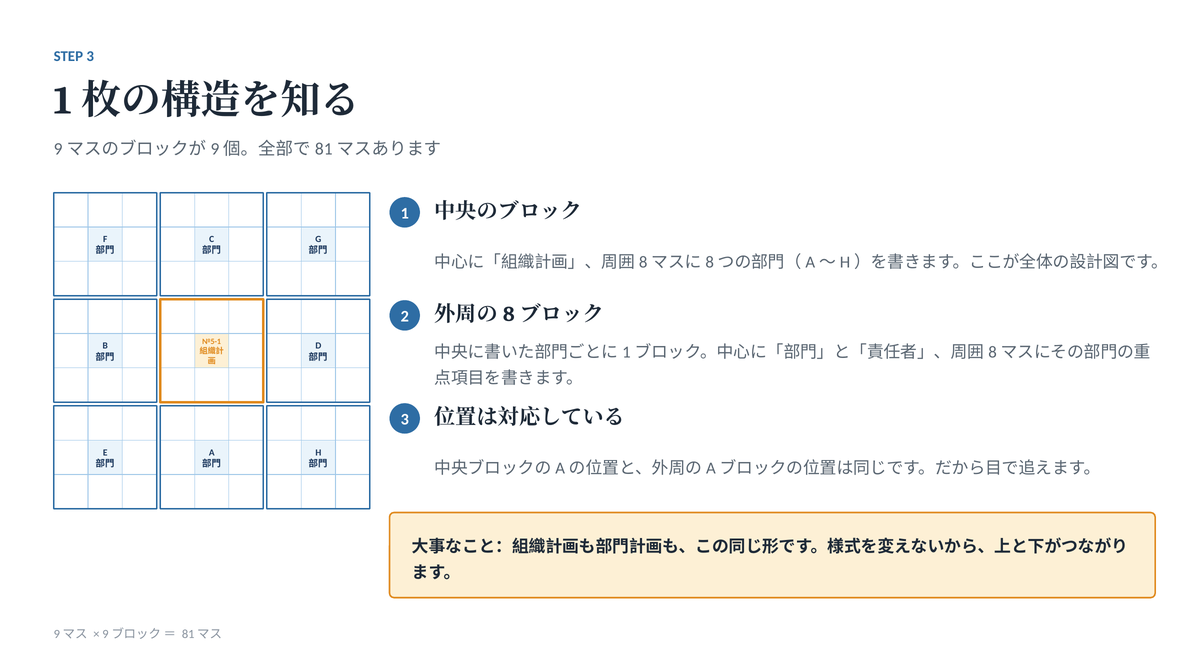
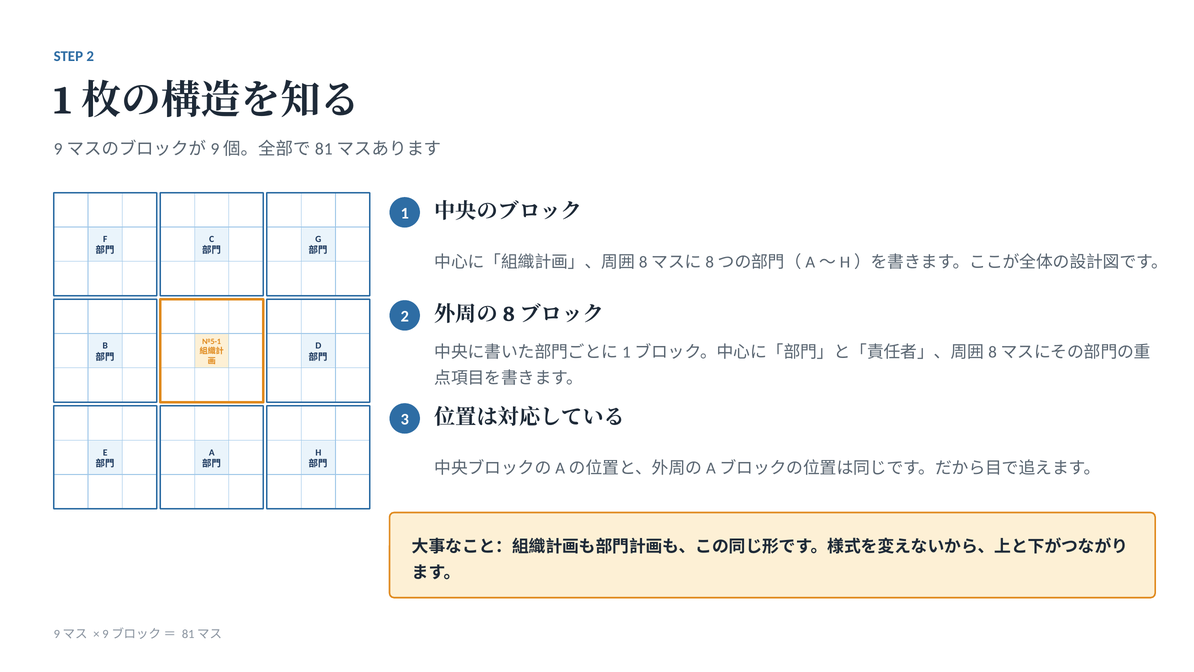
STEP 3: 3 -> 2 (90, 57)
